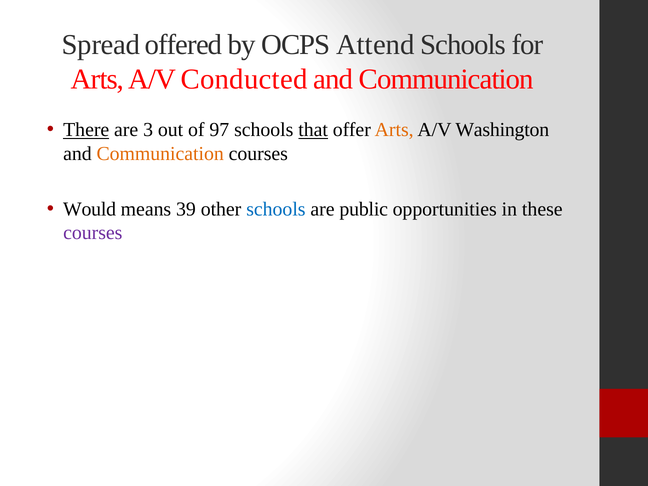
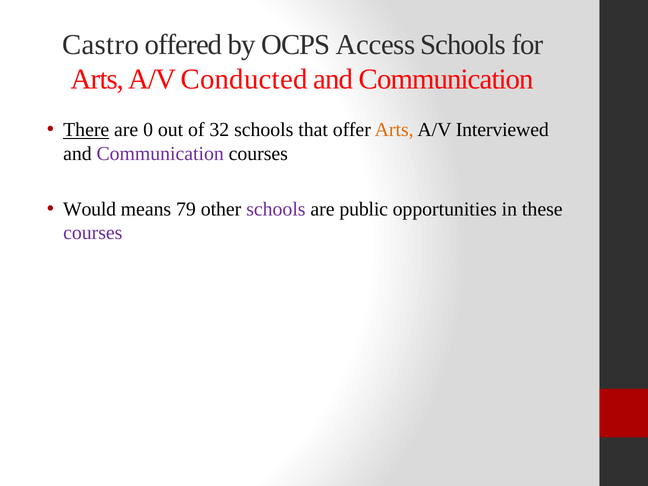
Spread: Spread -> Castro (101, 45)
Attend: Attend -> Access (376, 45)
3: 3 -> 0 (148, 130)
97: 97 -> 32 (219, 130)
that underline: present -> none (313, 130)
Washington: Washington -> Interviewed (502, 130)
Communication colour: orange -> purple (160, 154)
39: 39 -> 79 (186, 209)
schools colour: blue -> purple (276, 209)
